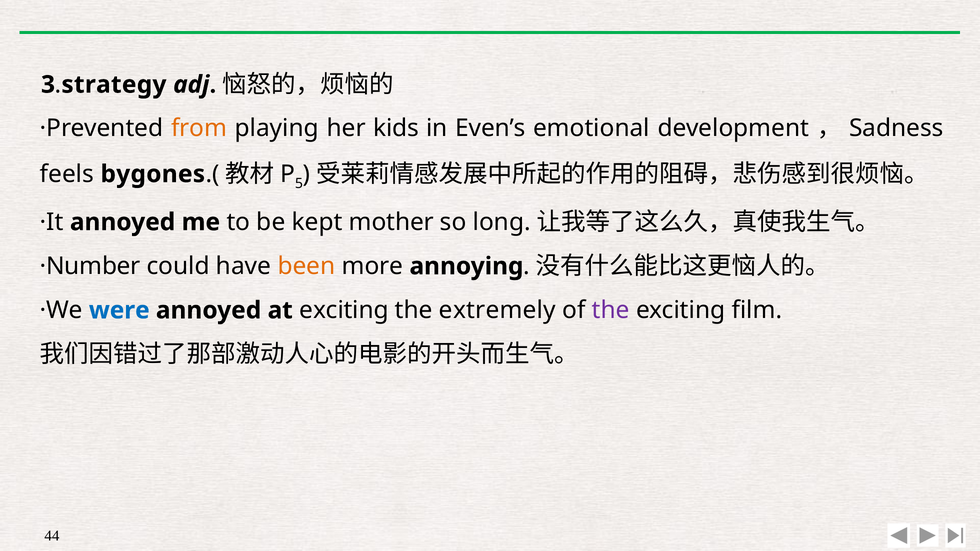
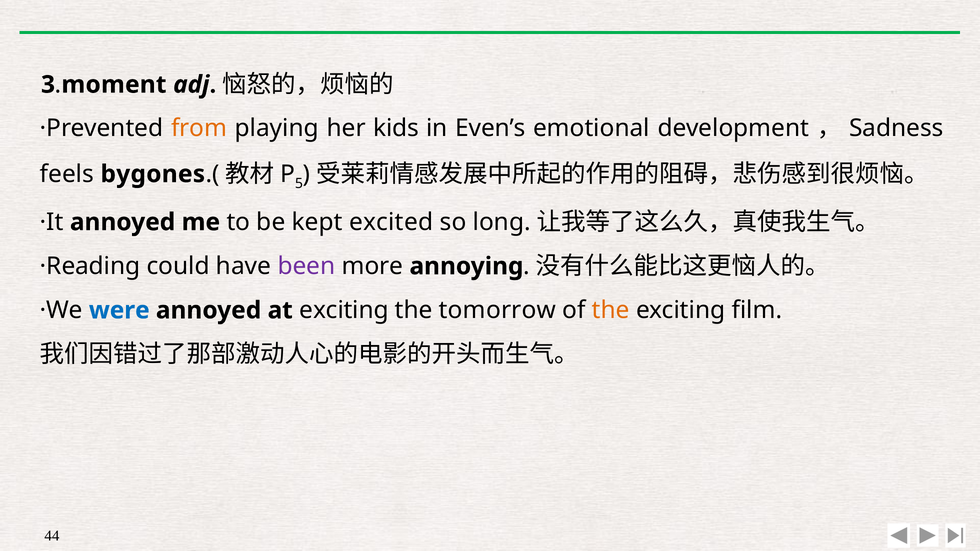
strategy: strategy -> moment (114, 85)
mother: mother -> excited (391, 222)
·Number: ·Number -> ·Reading (90, 266)
been colour: orange -> purple (306, 266)
extremely: extremely -> tomorrow (497, 310)
the colour: purple -> orange (611, 310)
